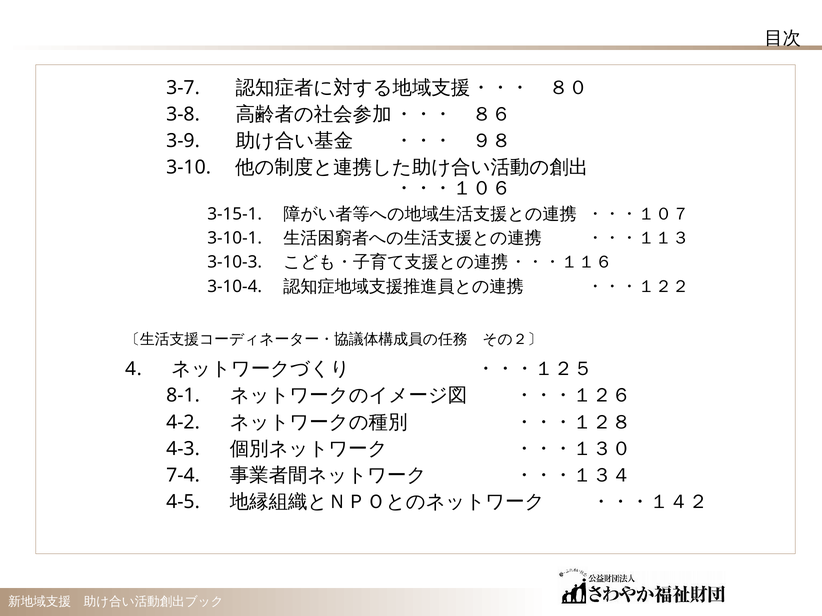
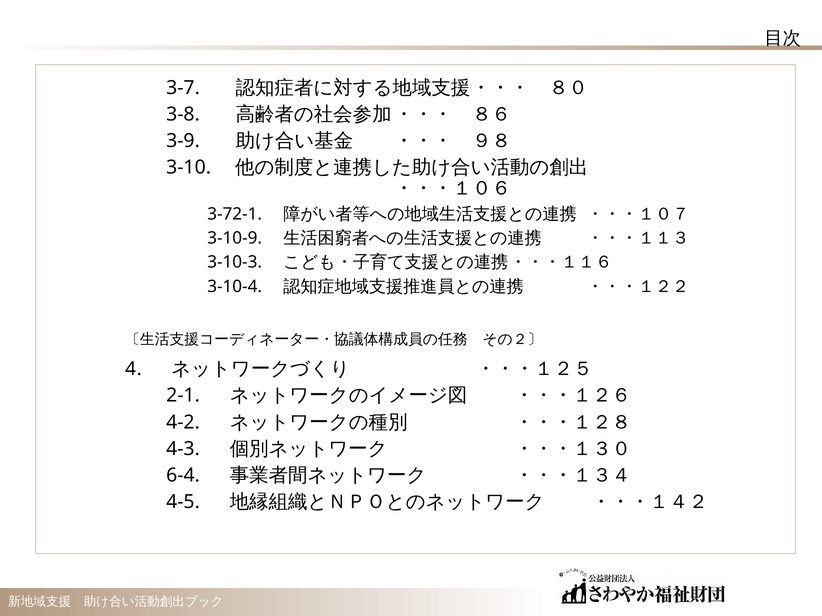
3-15-1: 3-15-1 -> 3-72-1 (235, 214)
3-10-1: 3-10-1 -> 3-10-9 (235, 238)
8-1: 8-1 -> 2-1 (183, 396)
7-4: 7-4 -> 6-4 (183, 476)
